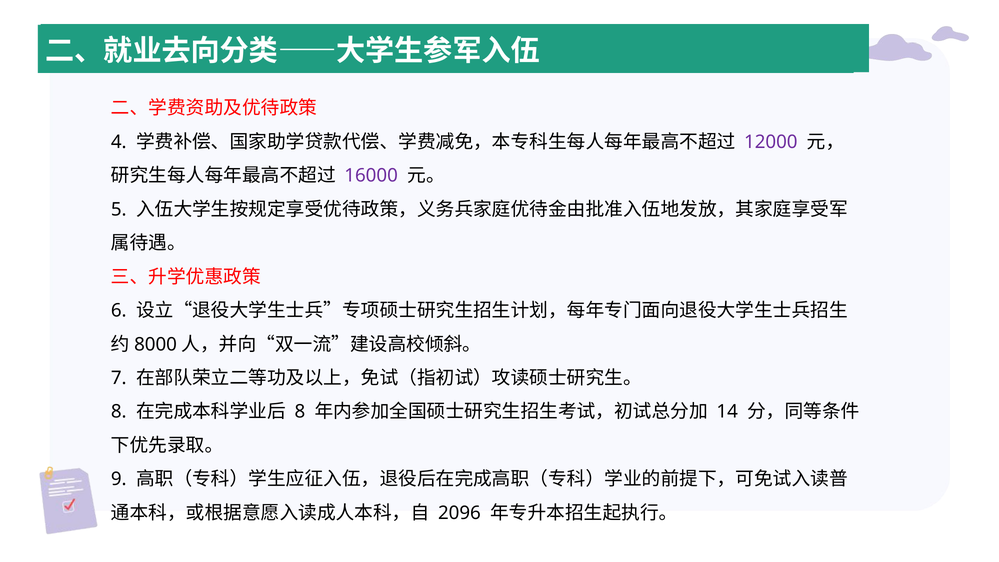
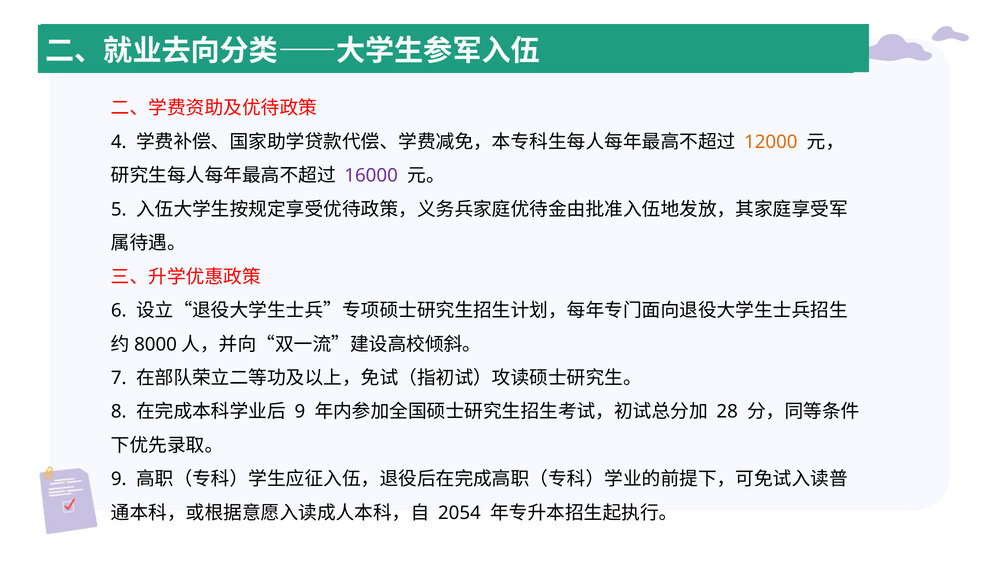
12000 colour: purple -> orange (771, 142)
8: 8 -> 9 (300, 412)
14: 14 -> 28 (727, 412)
2096: 2096 -> 2054 (459, 513)
